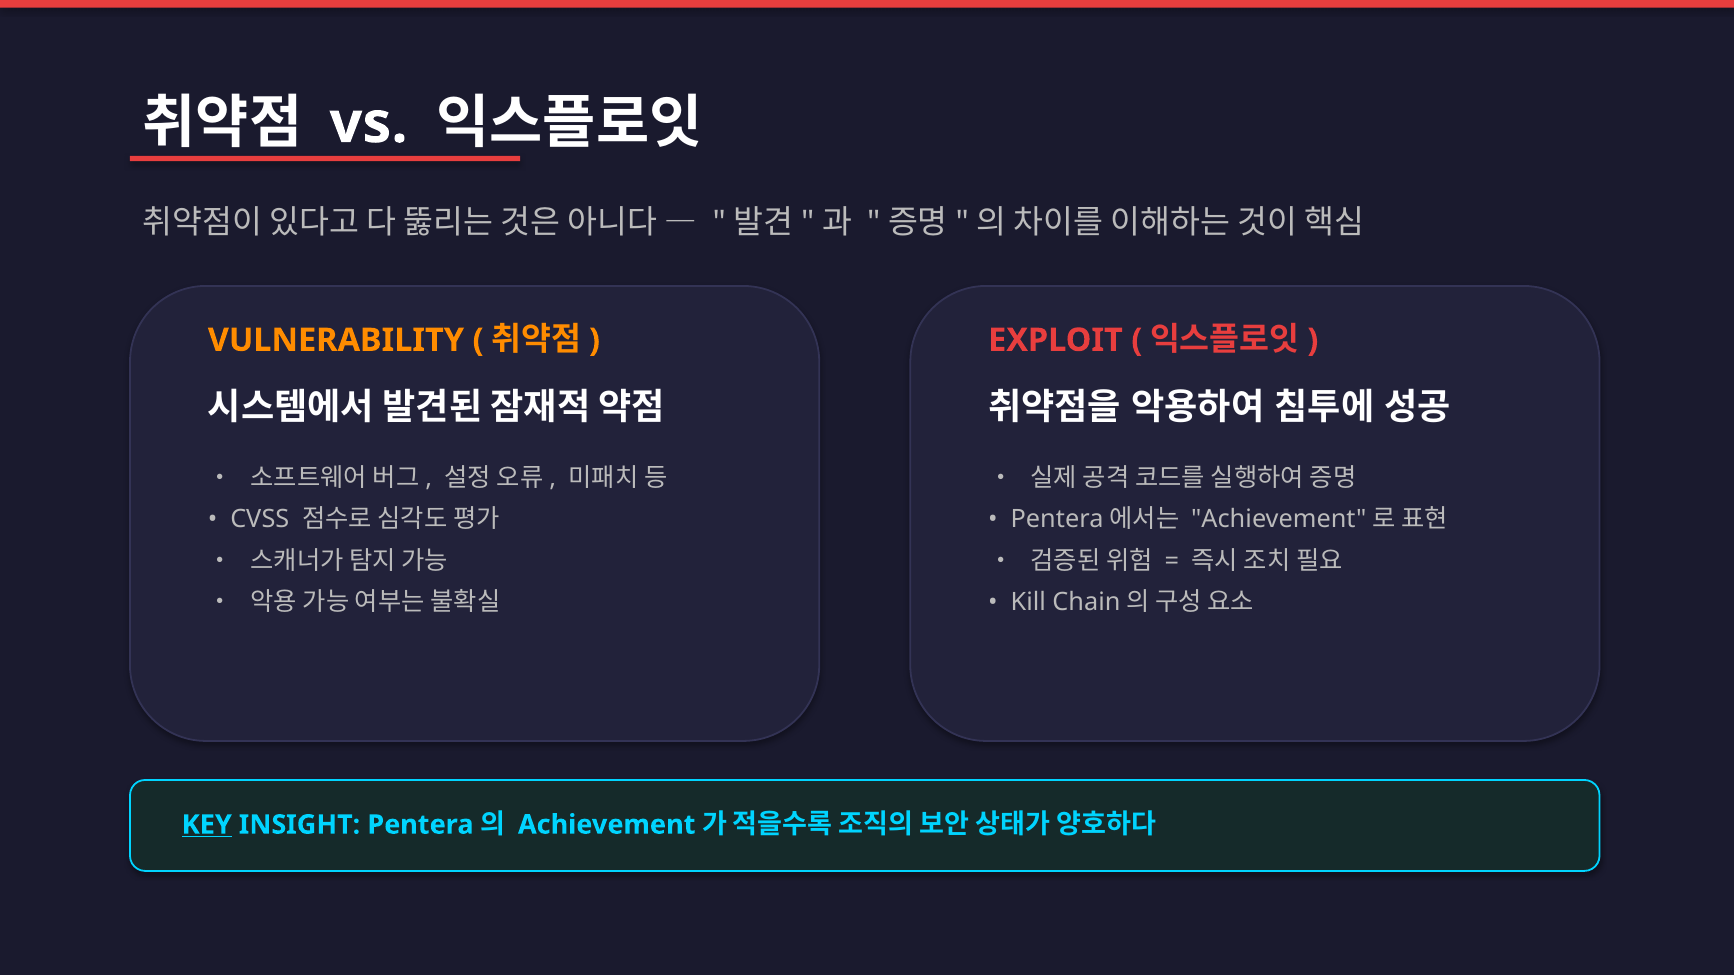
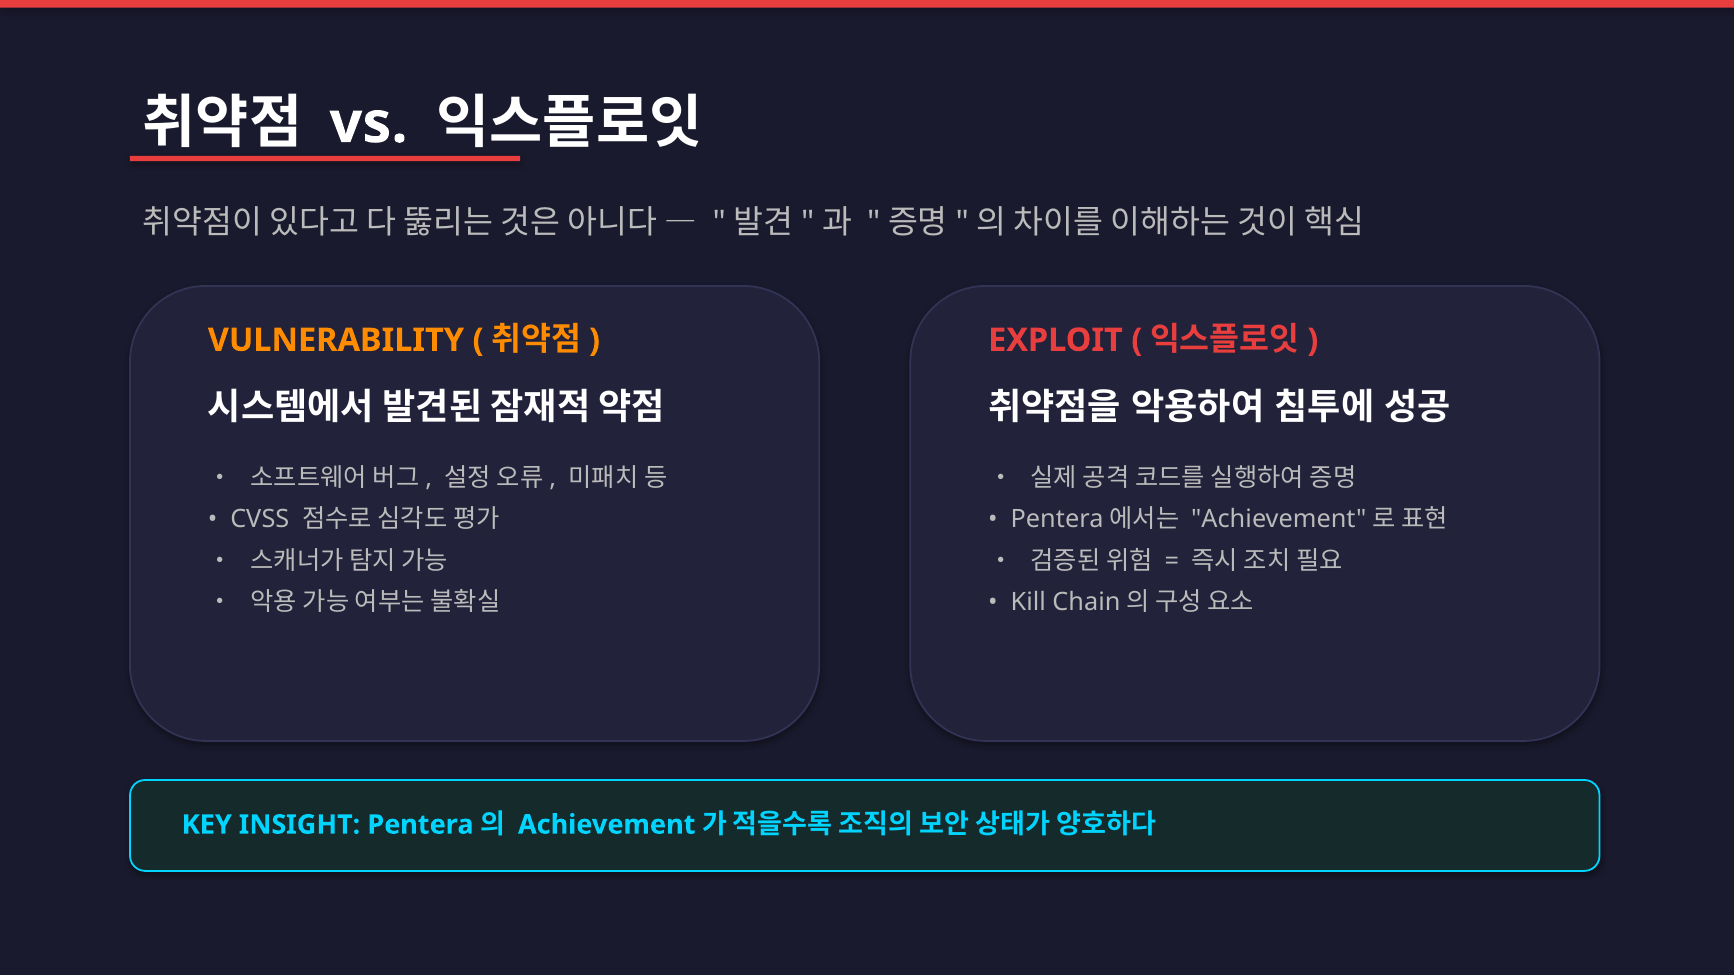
KEY underline: present -> none (207, 825)
